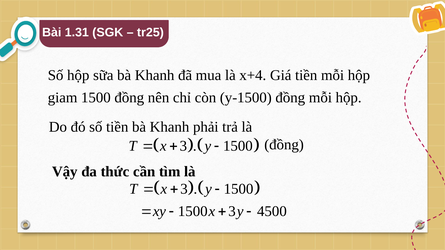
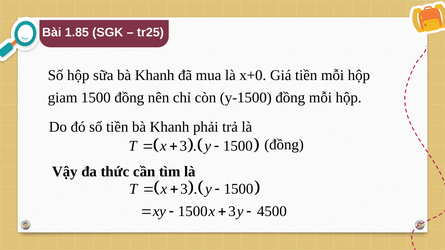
1.31: 1.31 -> 1.85 (77, 33)
x+4: x+4 -> x+0 (253, 75)
